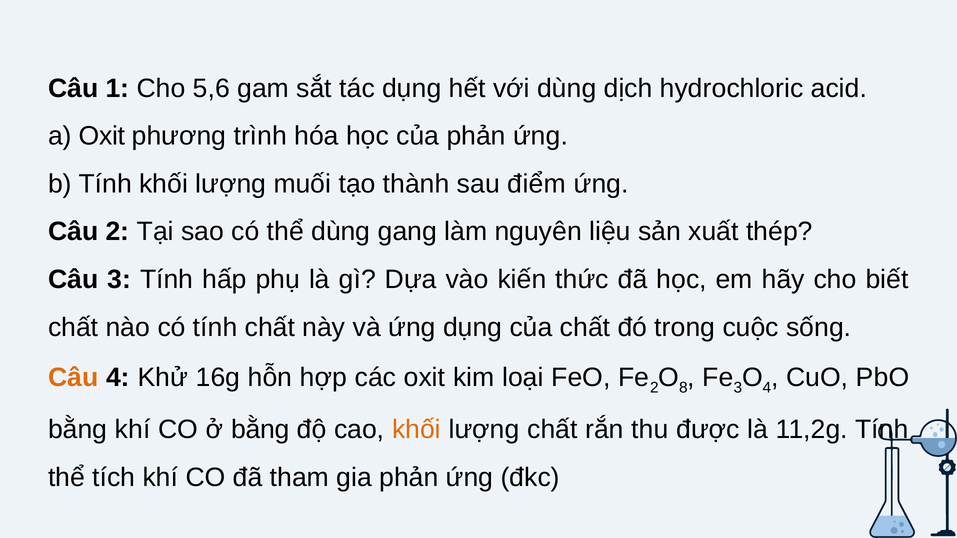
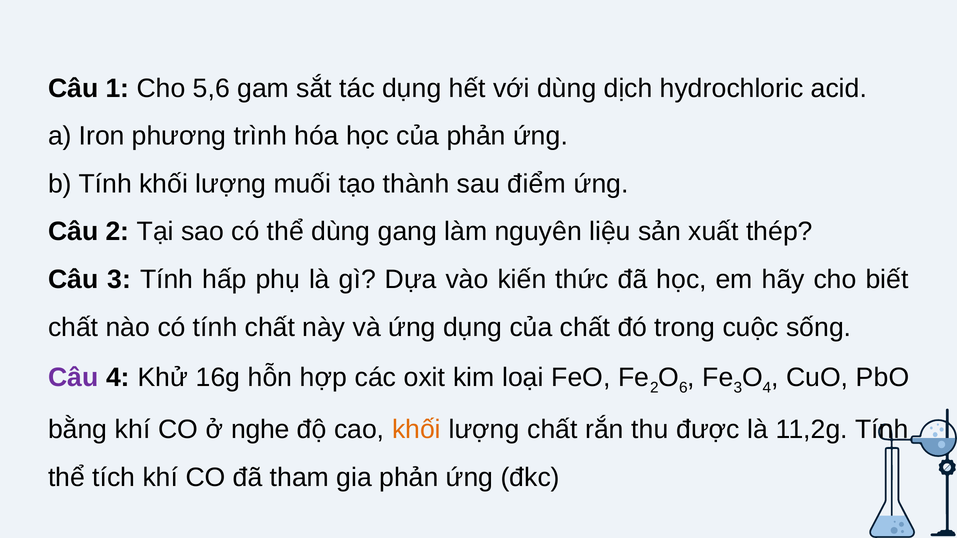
a Oxit: Oxit -> Iron (102, 136)
Câu colour: orange -> purple (73, 378)
8: 8 -> 6 (683, 388)
ở bằng: bằng -> nghe (260, 430)
